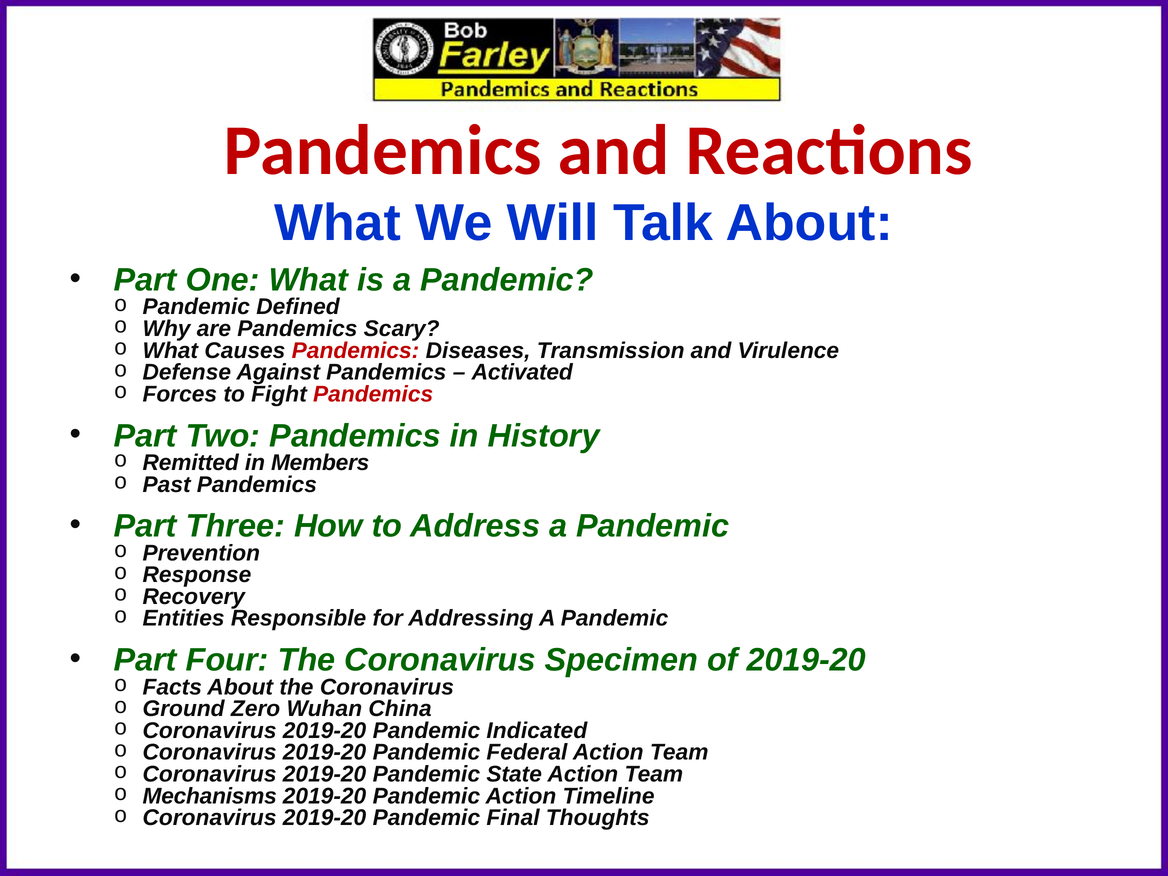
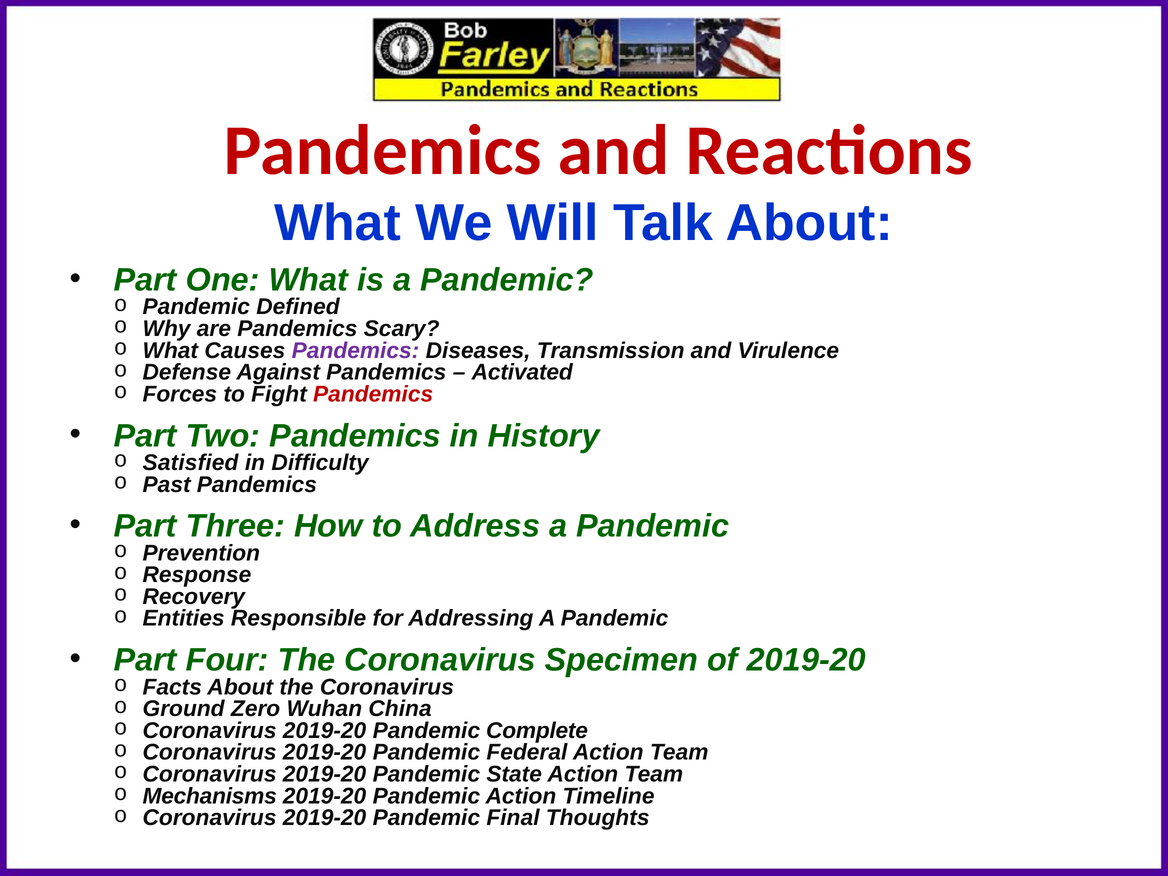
Pandemics colour: red -> purple (355, 351)
Remitted: Remitted -> Satisfied (191, 463)
Members: Members -> Difficulty (320, 463)
Indicated: Indicated -> Complete (537, 731)
